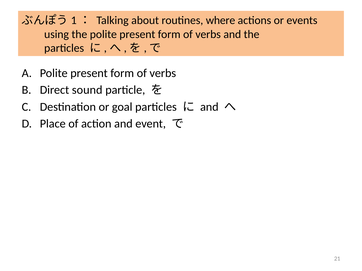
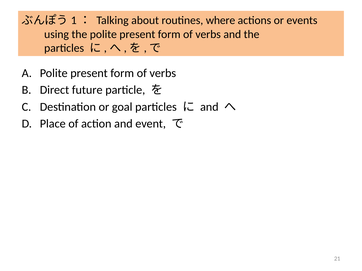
sound: sound -> future (87, 90)
